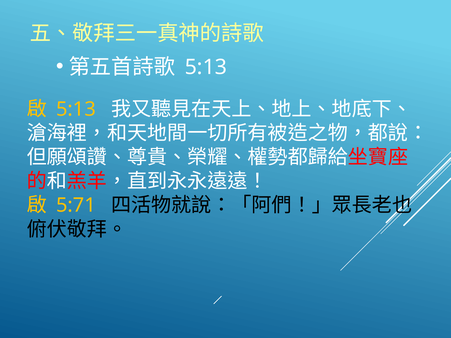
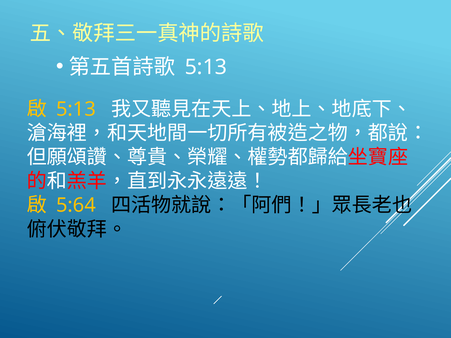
5:71: 5:71 -> 5:64 (76, 206)
